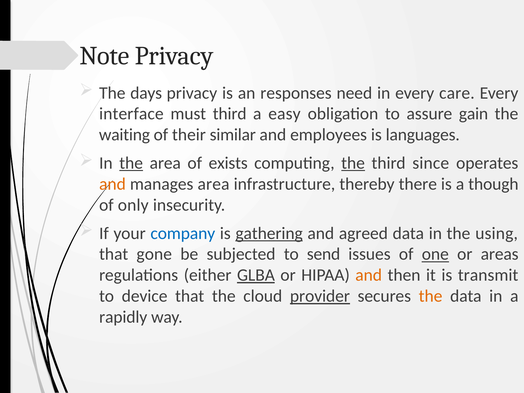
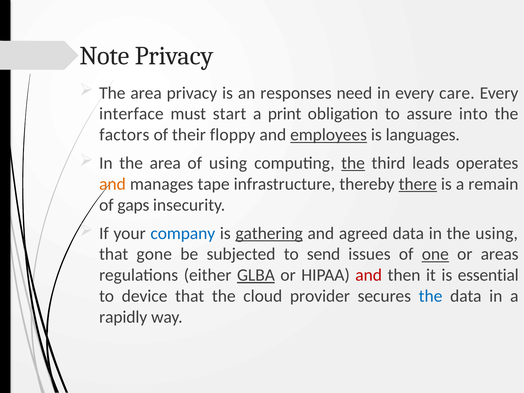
days: days -> area (146, 93)
must third: third -> start (230, 114)
easy: easy -> print (285, 114)
gain: gain -> into (473, 114)
waiting: waiting -> factors (124, 135)
similar: similar -> floppy (233, 135)
employees underline: none -> present (329, 135)
the underline: present -> none (131, 163)
of exists: exists -> using (228, 163)
since: since -> leads (431, 163)
manages area: area -> tape (214, 184)
there underline: none -> present (418, 184)
though: though -> remain (493, 184)
only: only -> gaps (133, 205)
and colour: orange -> red (369, 275)
transmit: transmit -> essential (488, 275)
provider underline: present -> none (320, 296)
the colour: orange -> blue (431, 296)
